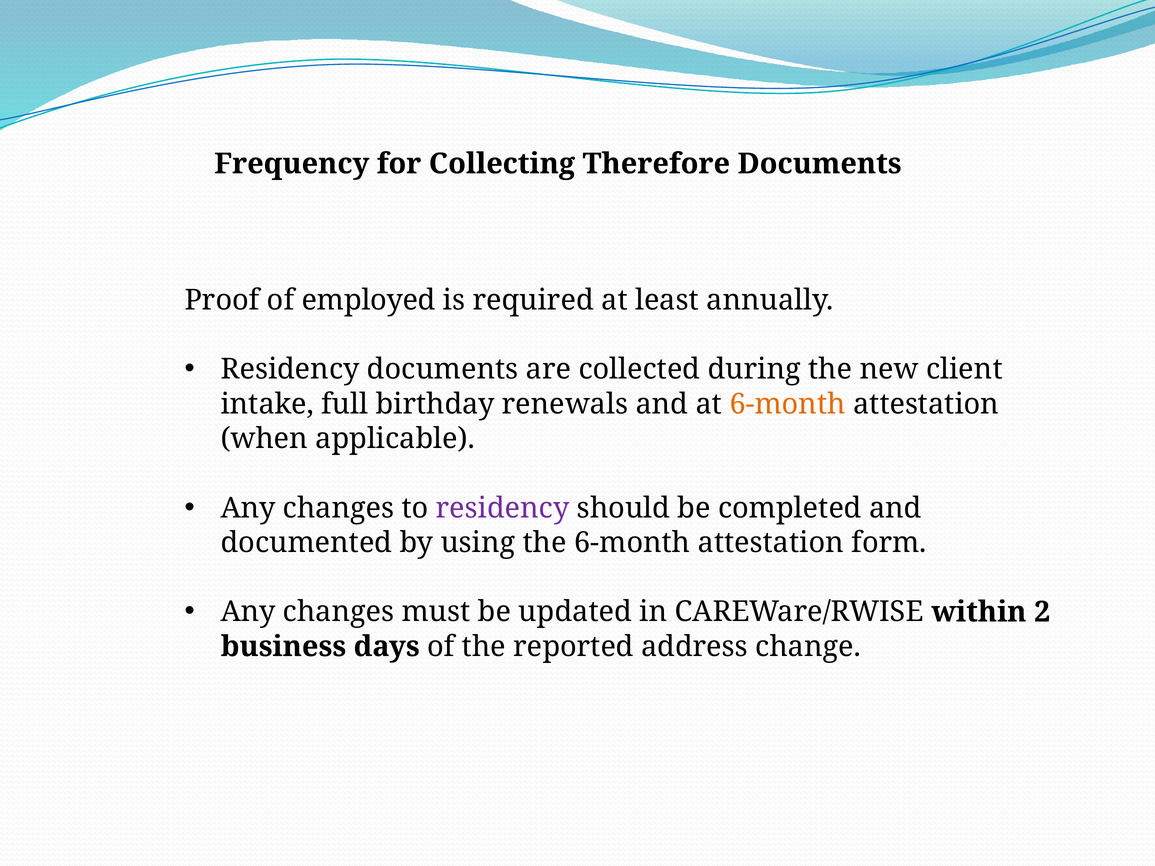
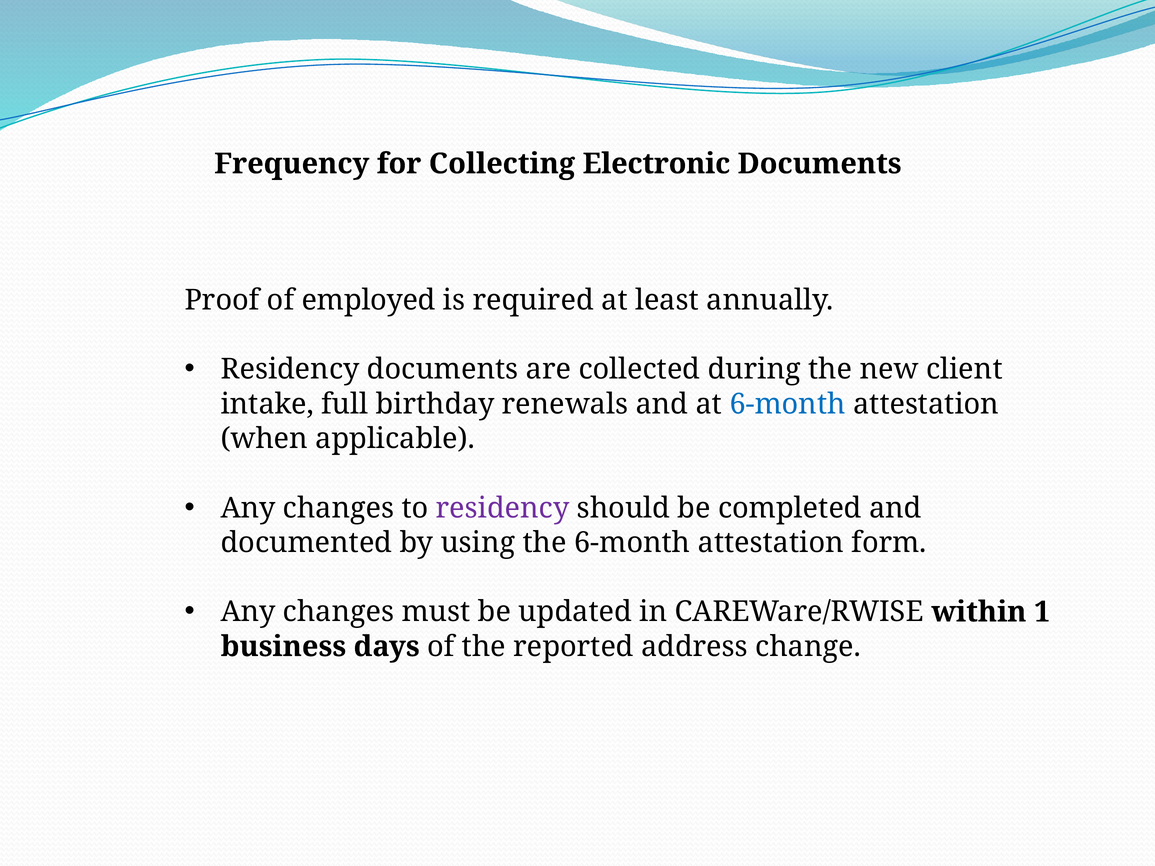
Therefore: Therefore -> Electronic (656, 164)
6-month colour: orange -> blue (788, 404)
2: 2 -> 1 (1042, 612)
